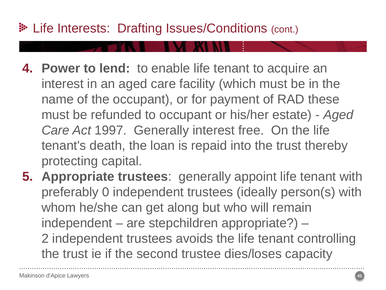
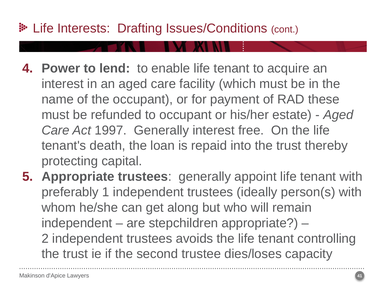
0: 0 -> 1 (106, 192)
